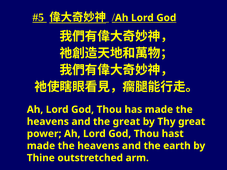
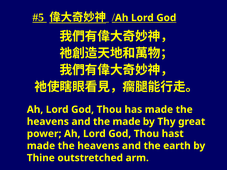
the great: great -> made (126, 122)
